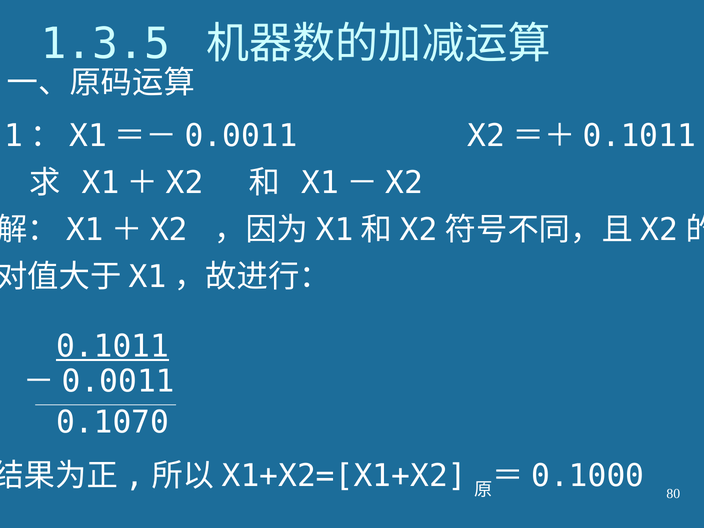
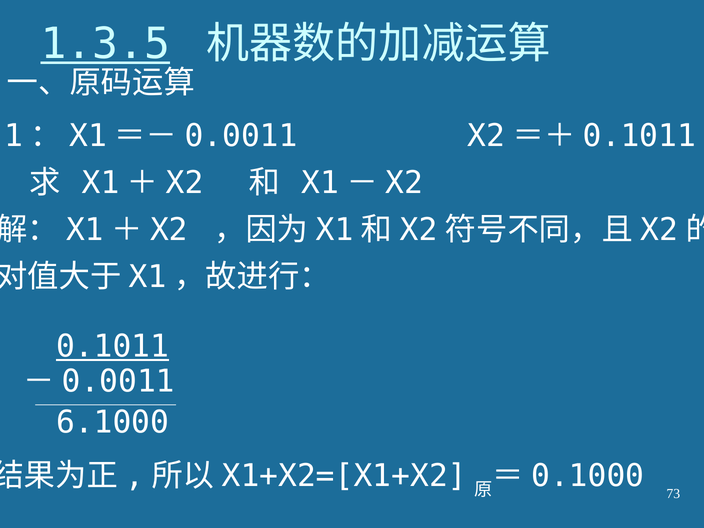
1.3.5 underline: none -> present (105, 44)
0.1070: 0.1070 -> 6.1000 (113, 423)
80: 80 -> 73 (673, 494)
